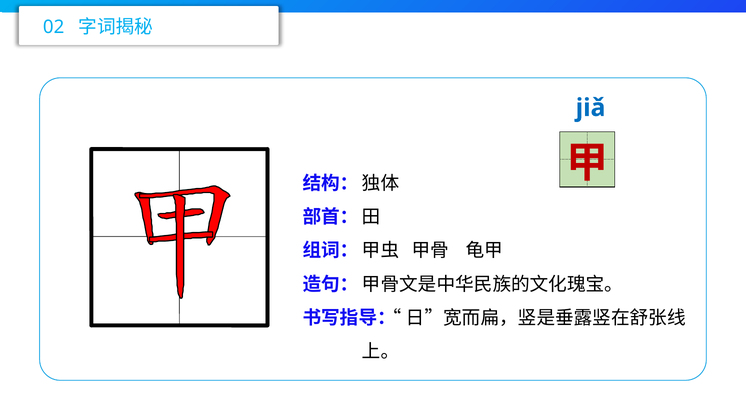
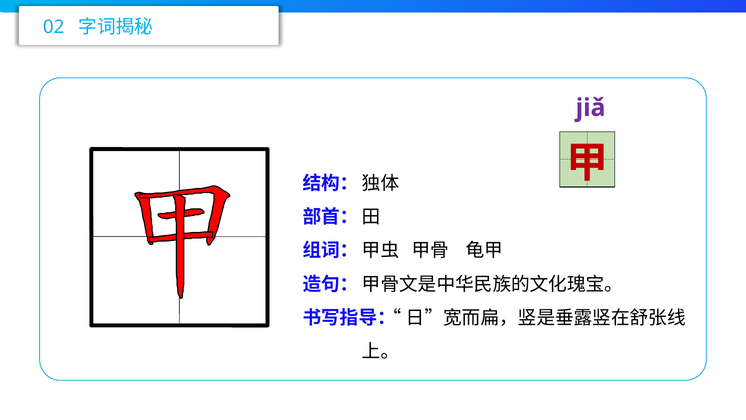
jiǎ colour: blue -> purple (591, 108)
